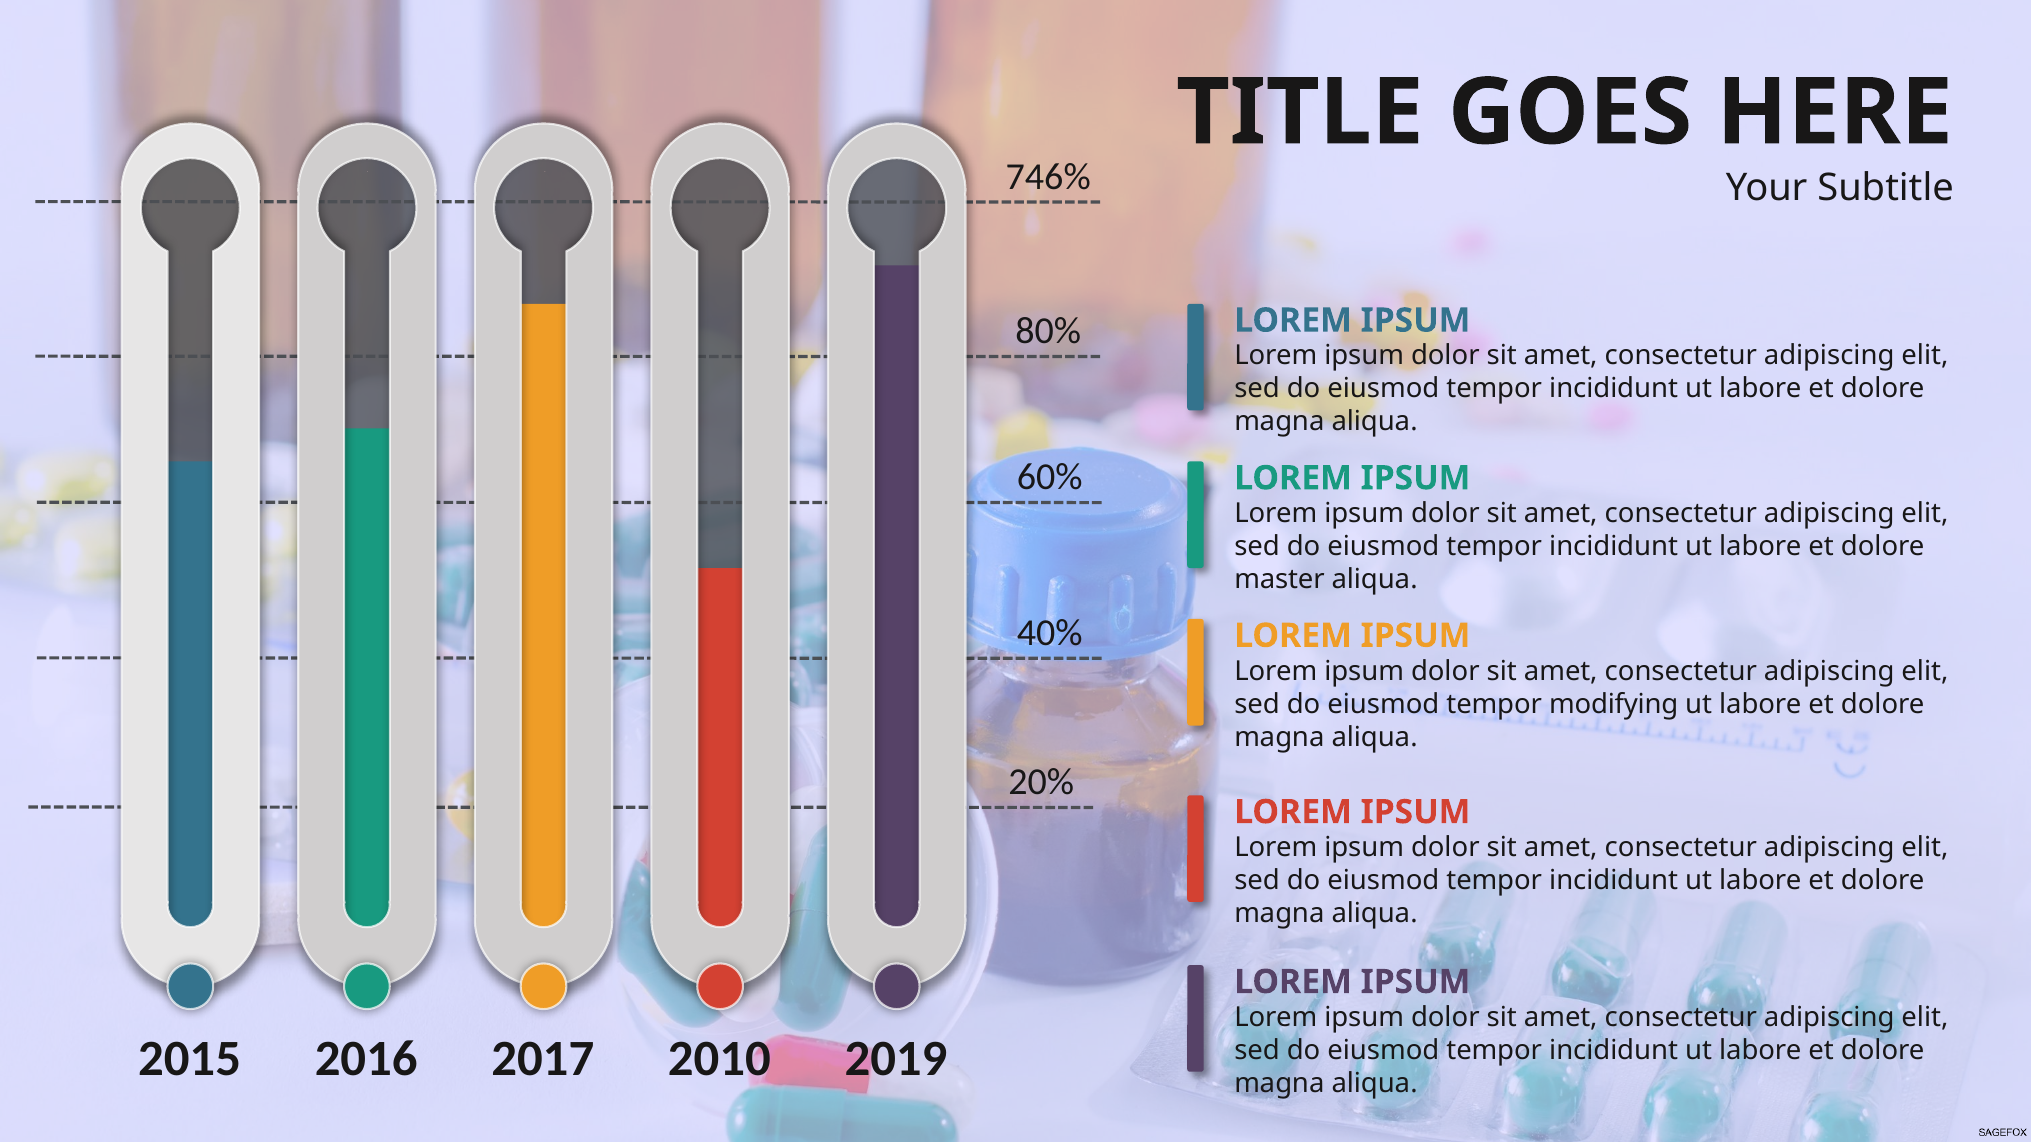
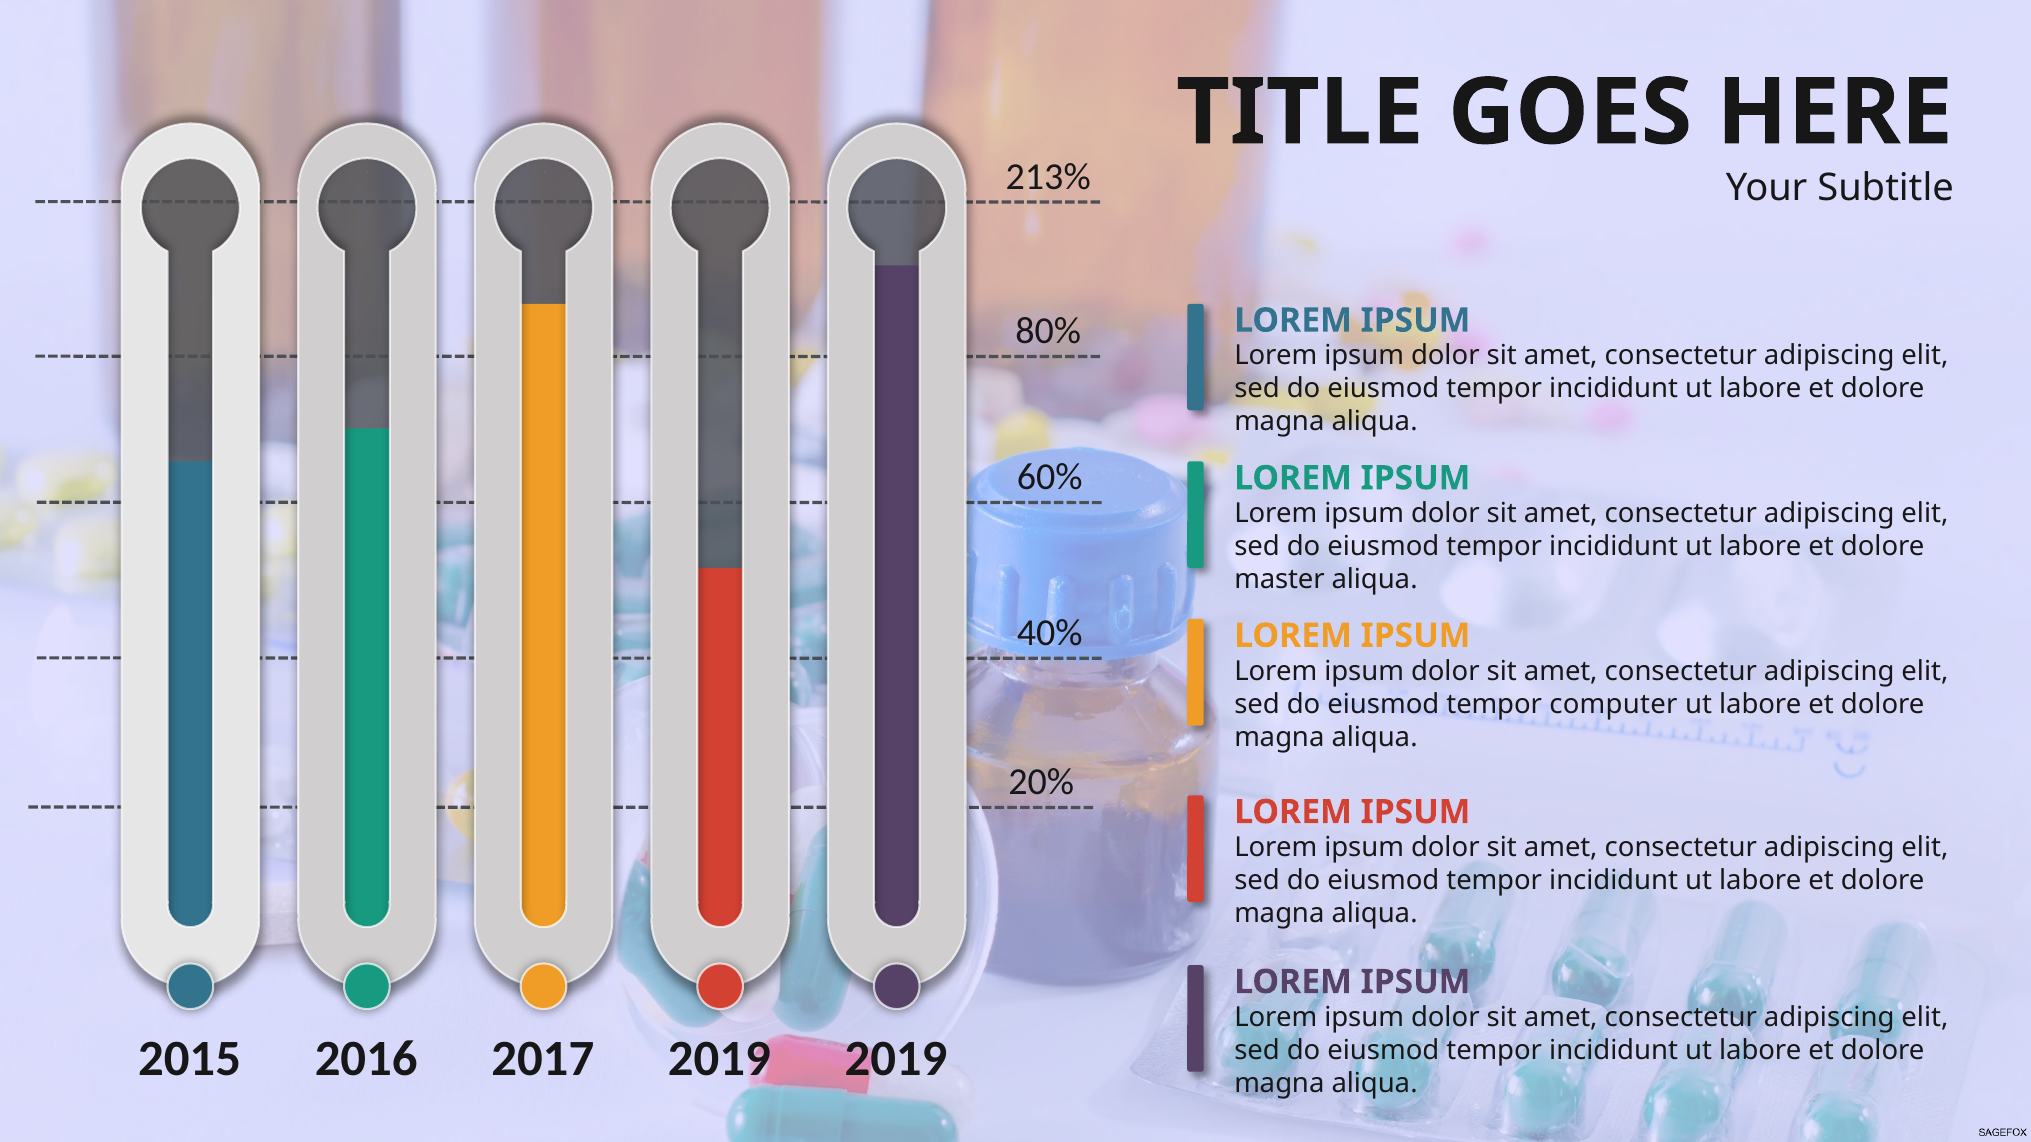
746%: 746% -> 213% (1048, 177)
modifying: modifying -> computer (1613, 704)
2017 2010: 2010 -> 2019 (719, 1060)
